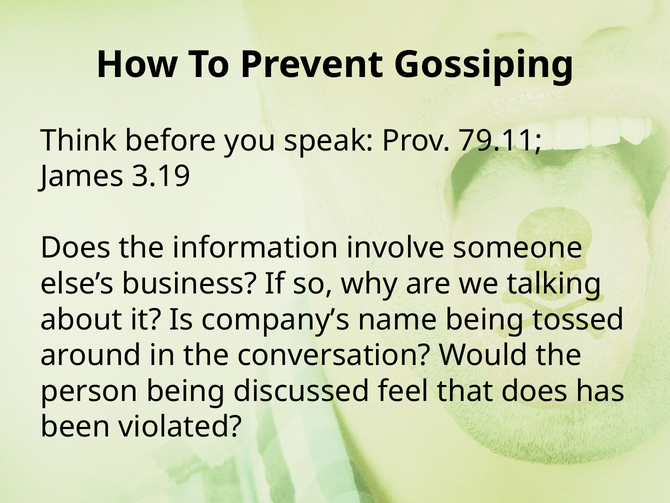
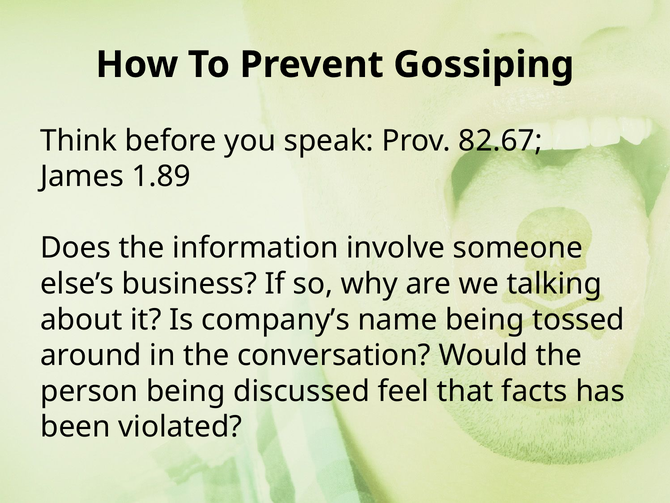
79.11: 79.11 -> 82.67 (501, 141)
3.19: 3.19 -> 1.89 (161, 176)
that does: does -> facts (534, 391)
